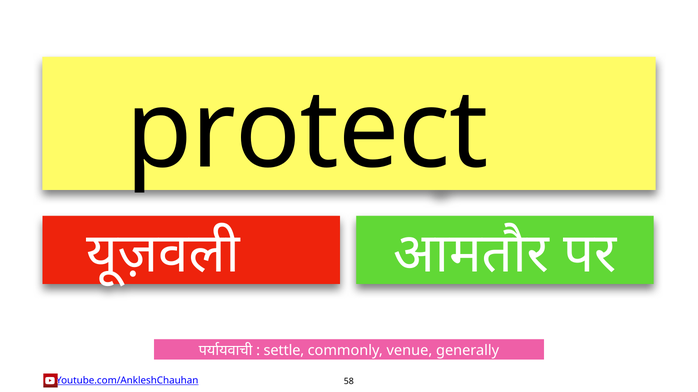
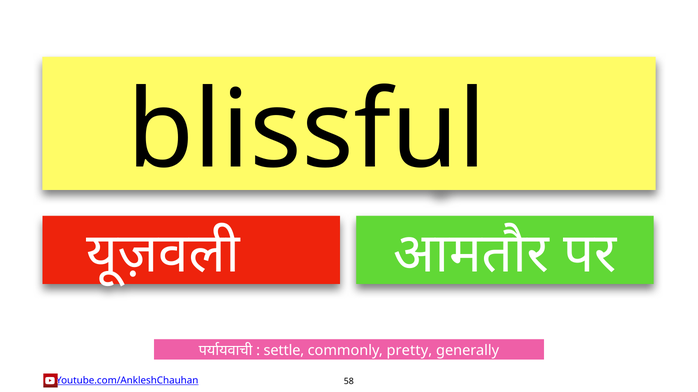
protect: protect -> blissful (307, 131)
venue: venue -> pretty (409, 351)
